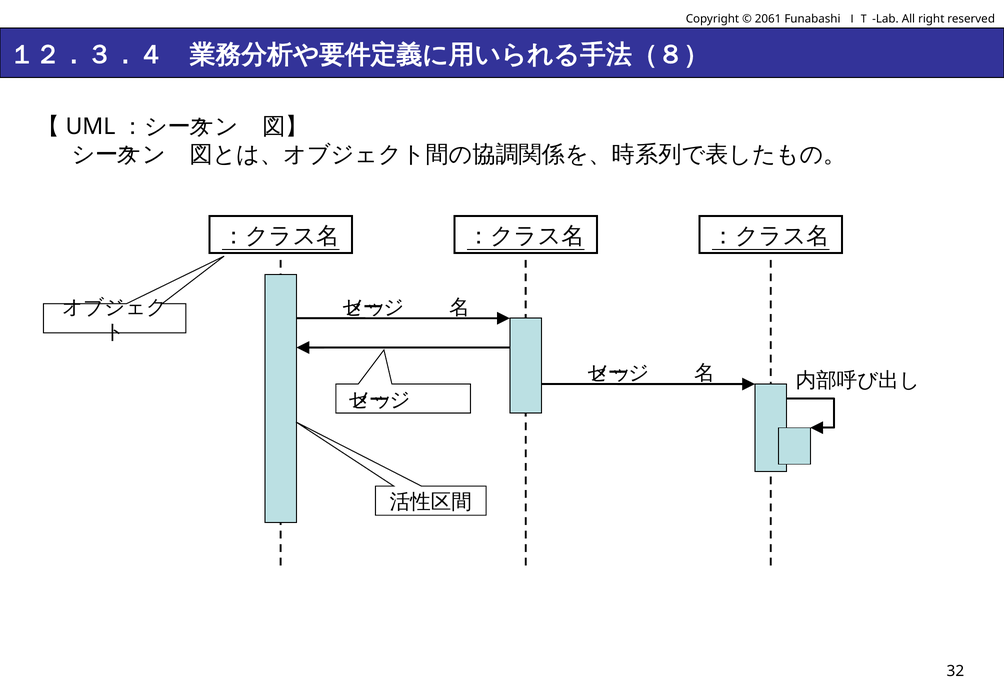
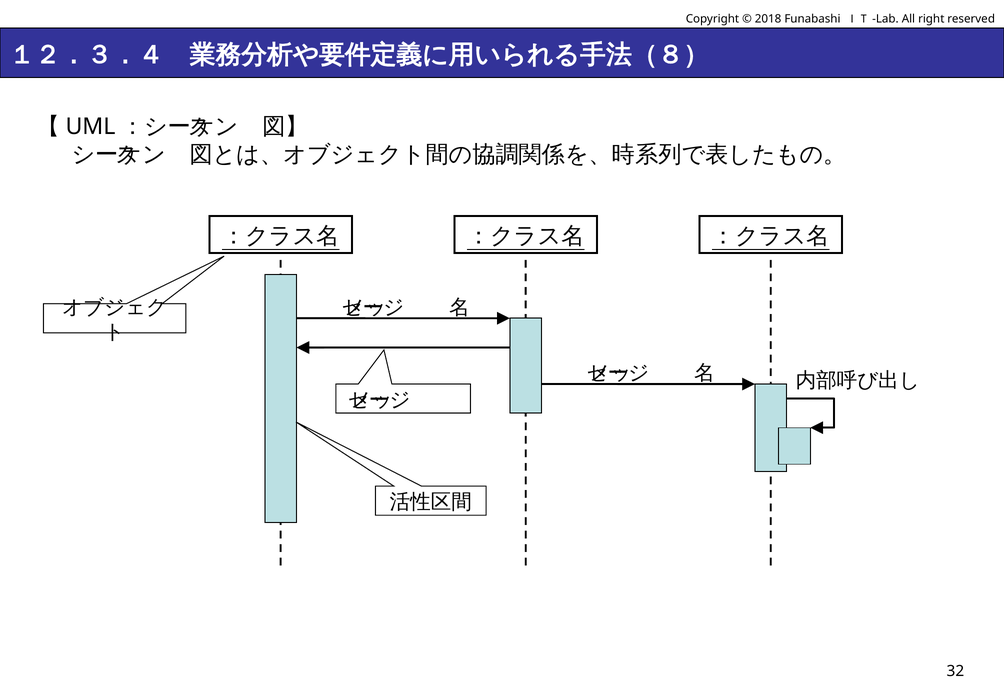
2061: 2061 -> 2018 (768, 19)
